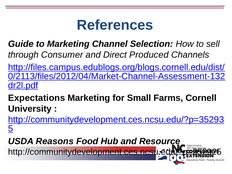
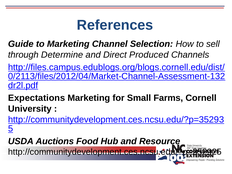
Consumer: Consumer -> Determine (62, 55)
Reasons: Reasons -> Auctions (55, 141)
